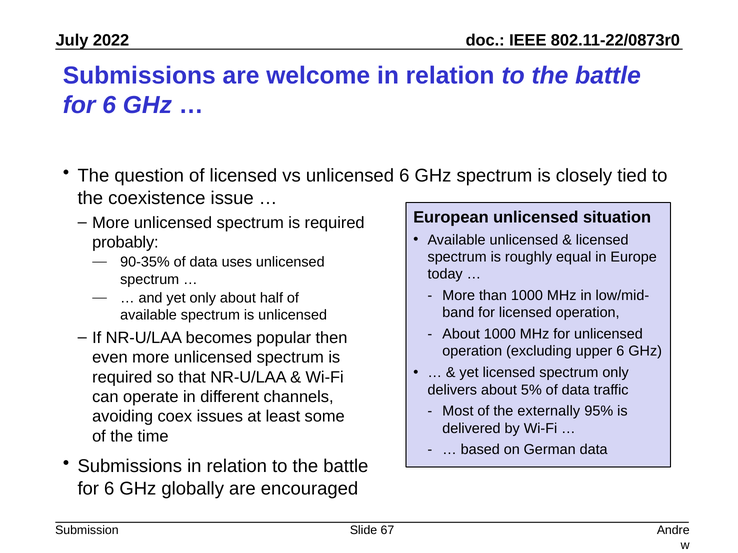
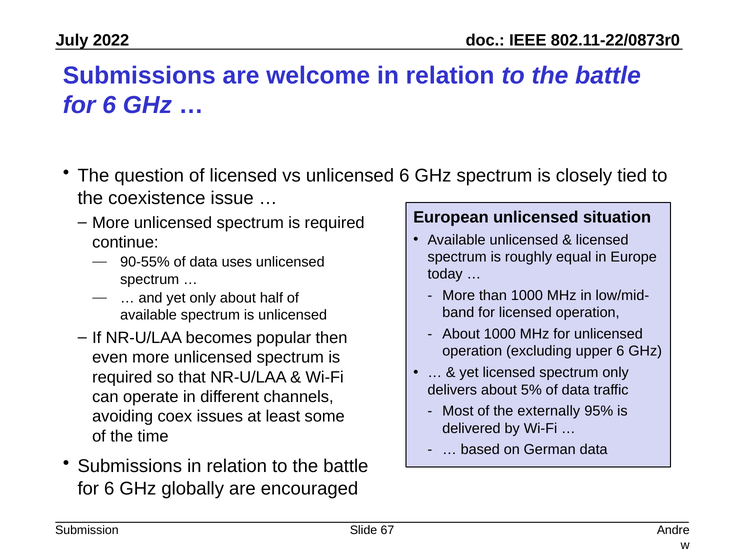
probably: probably -> continue (125, 243)
90-35%: 90-35% -> 90-55% (145, 262)
